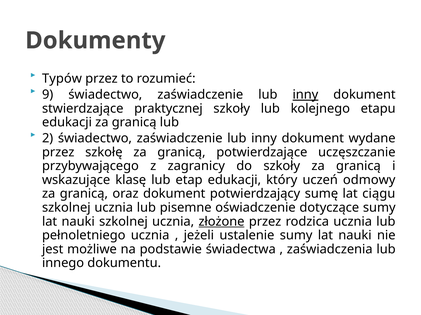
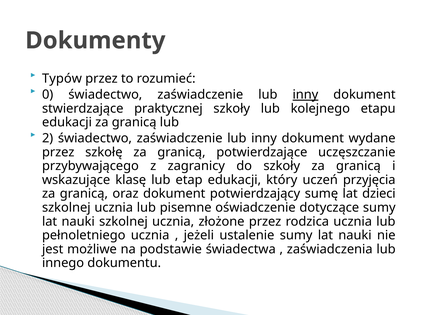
9: 9 -> 0 (48, 95)
odmowy: odmowy -> przyjęcia (369, 180)
ciągu: ciągu -> dzieci (379, 194)
złożone underline: present -> none (222, 222)
